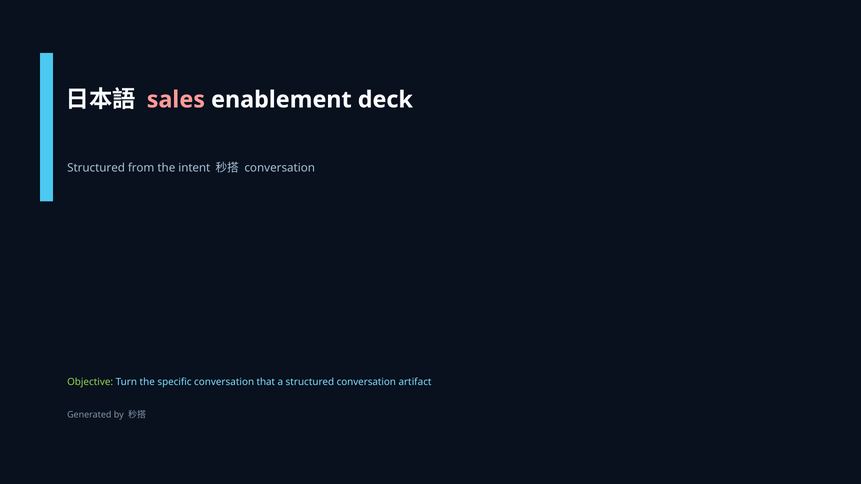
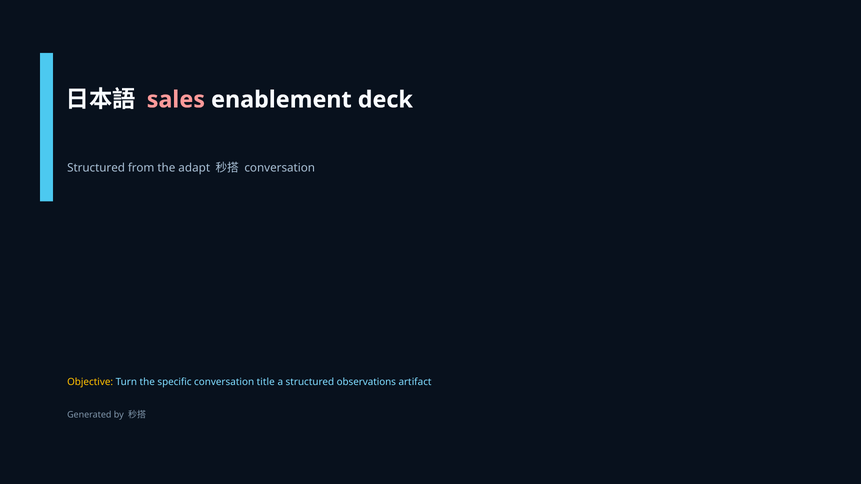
intent: intent -> adapt (194, 168)
Objective colour: light green -> yellow (90, 382)
that: that -> title (266, 382)
structured conversation: conversation -> observations (366, 382)
